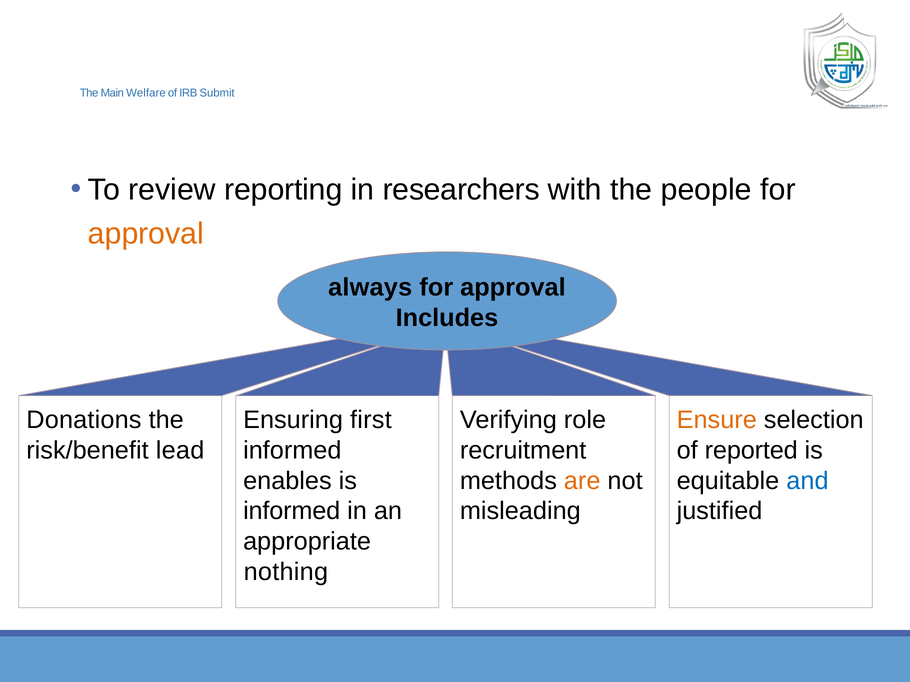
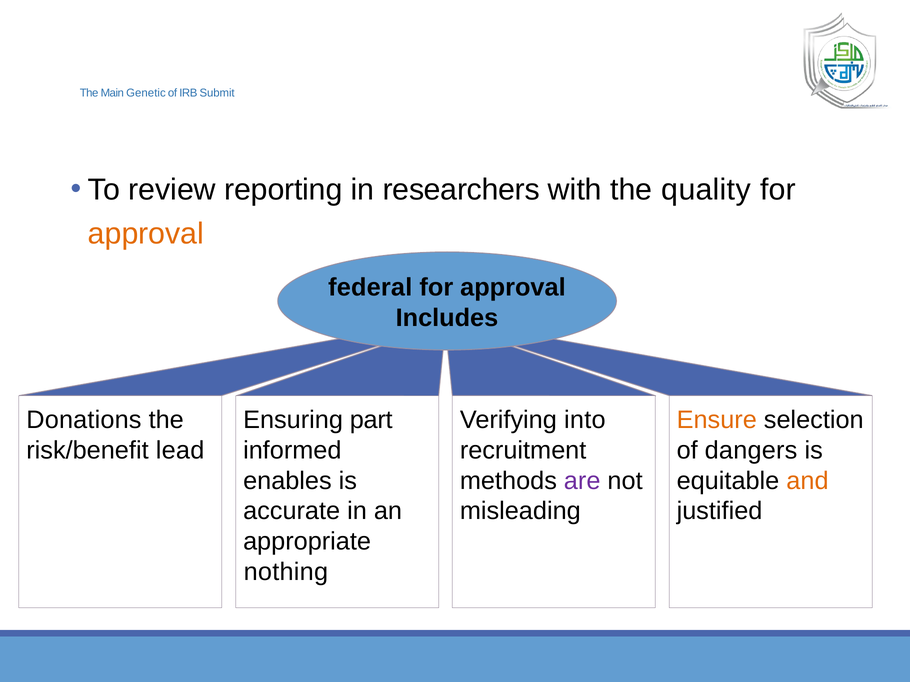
Welfare: Welfare -> Genetic (146, 93)
people: people -> quality (706, 190)
always: always -> federal (370, 288)
first: first -> part (371, 420)
role: role -> into (585, 420)
reported: reported -> dangers (751, 451)
are colour: orange -> purple (582, 481)
and colour: blue -> orange (807, 481)
informed: informed -> accurate (292, 511)
